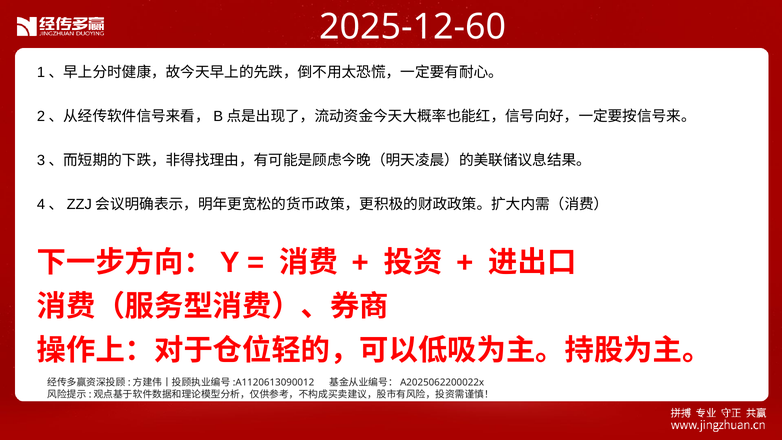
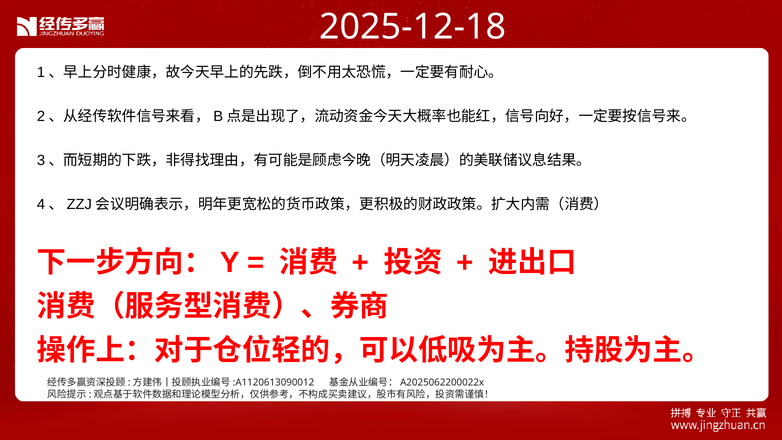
2025-12-60: 2025-12-60 -> 2025-12-18 (413, 27)
